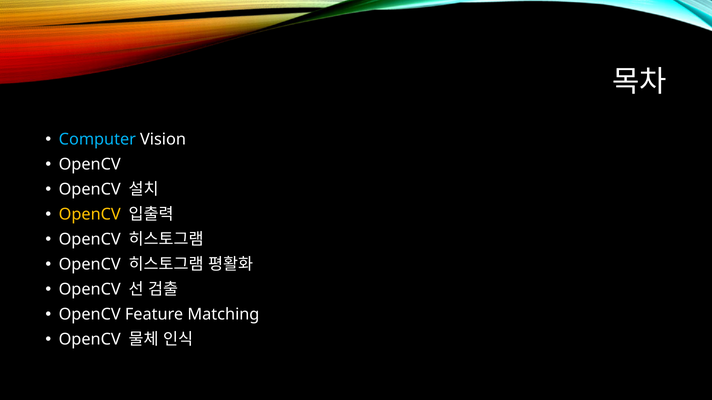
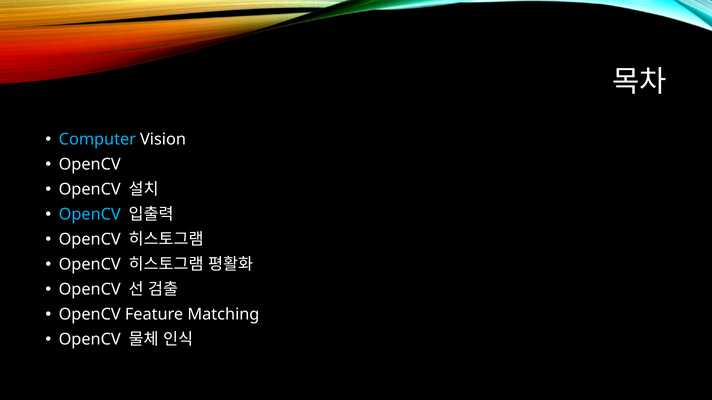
OpenCV colour: yellow -> light blue (90, 215)
